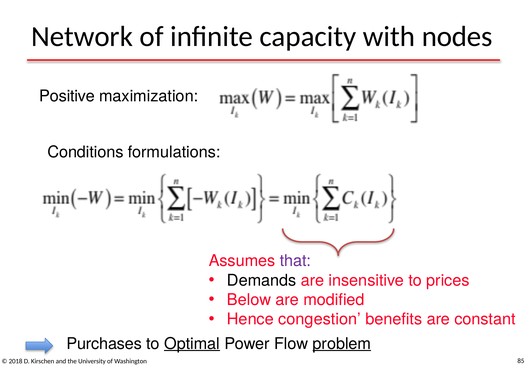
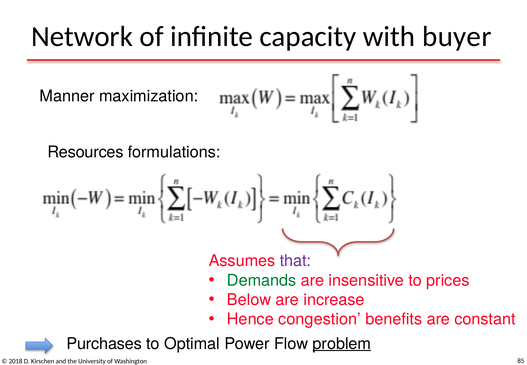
nodes: nodes -> buyer (457, 37)
Positive: Positive -> Manner (67, 96)
Conditions: Conditions -> Resources (85, 152)
Demands colour: black -> green (262, 280)
modified: modified -> increase (334, 300)
Optimal underline: present -> none (192, 343)
